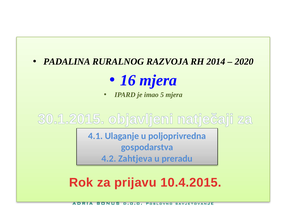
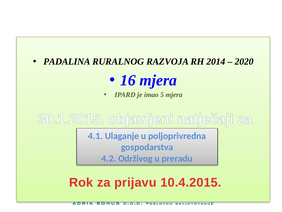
Zahtjeva: Zahtjeva -> Održivog (135, 158)
